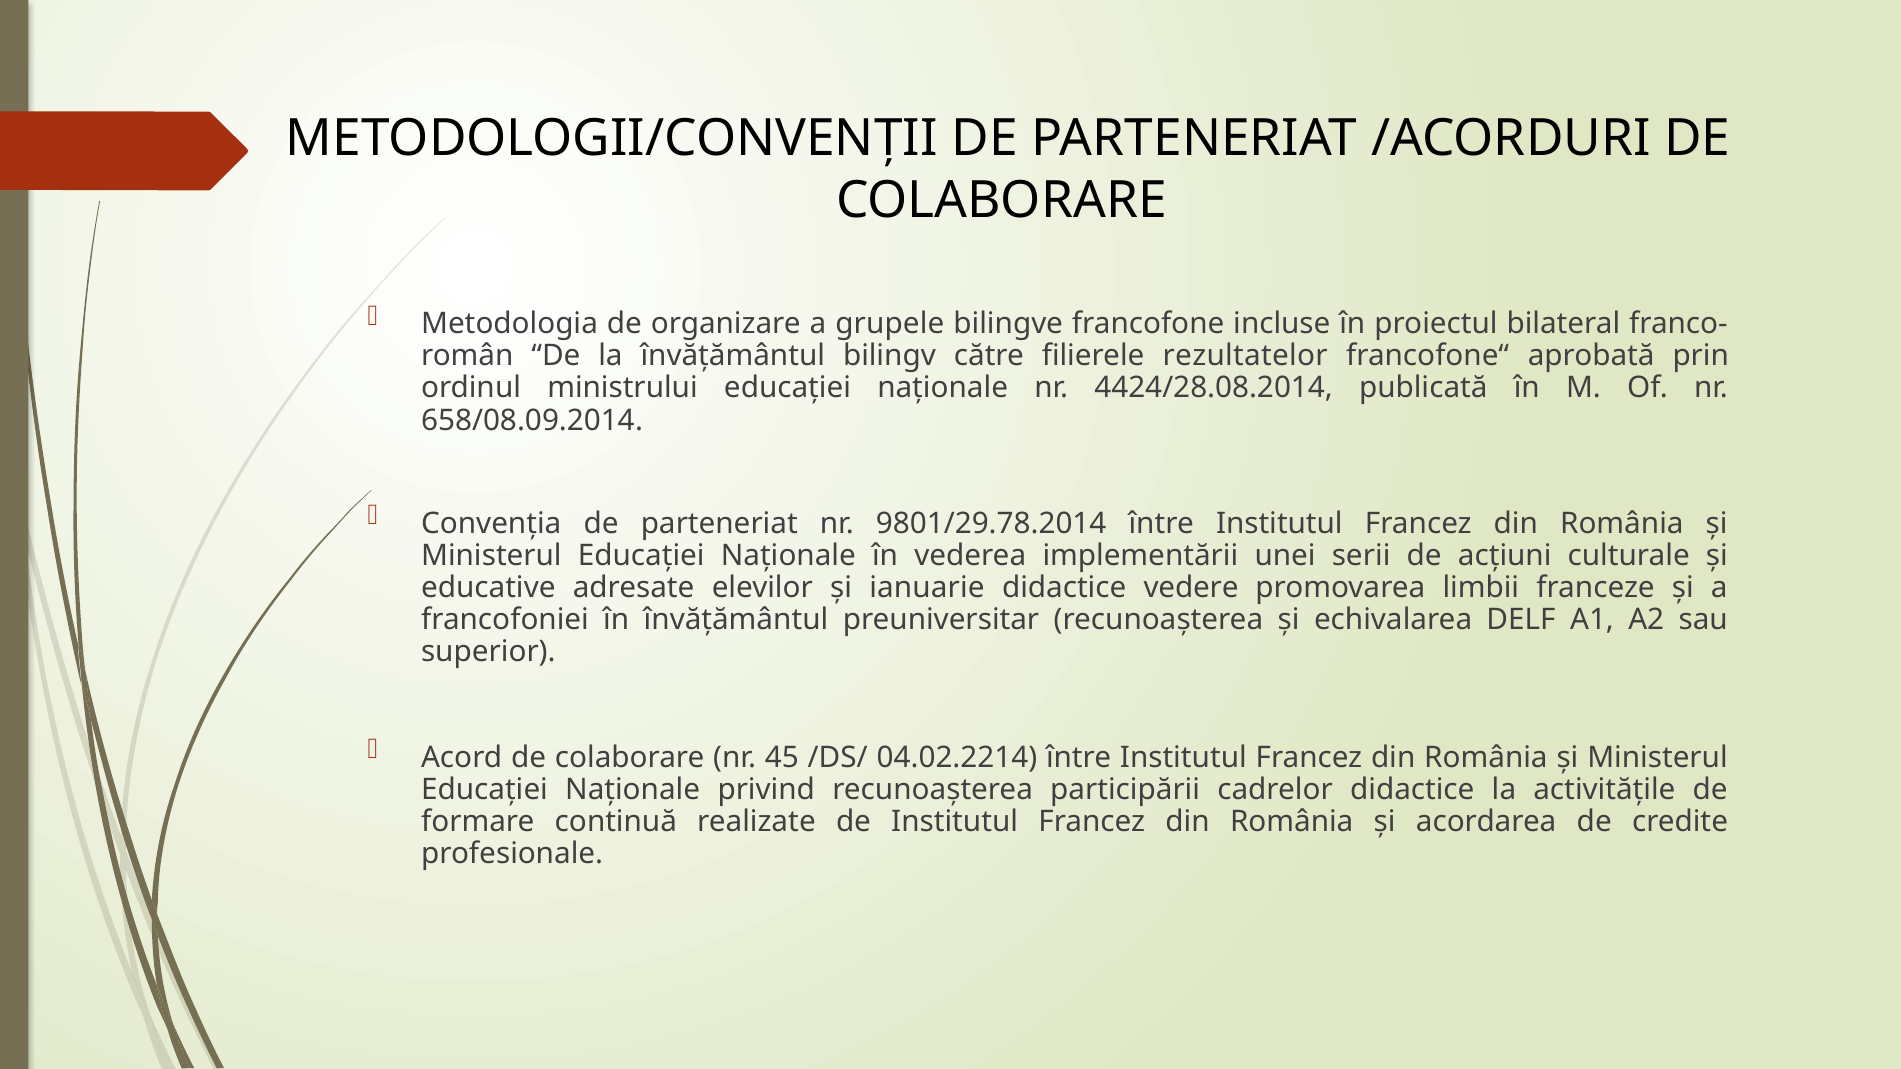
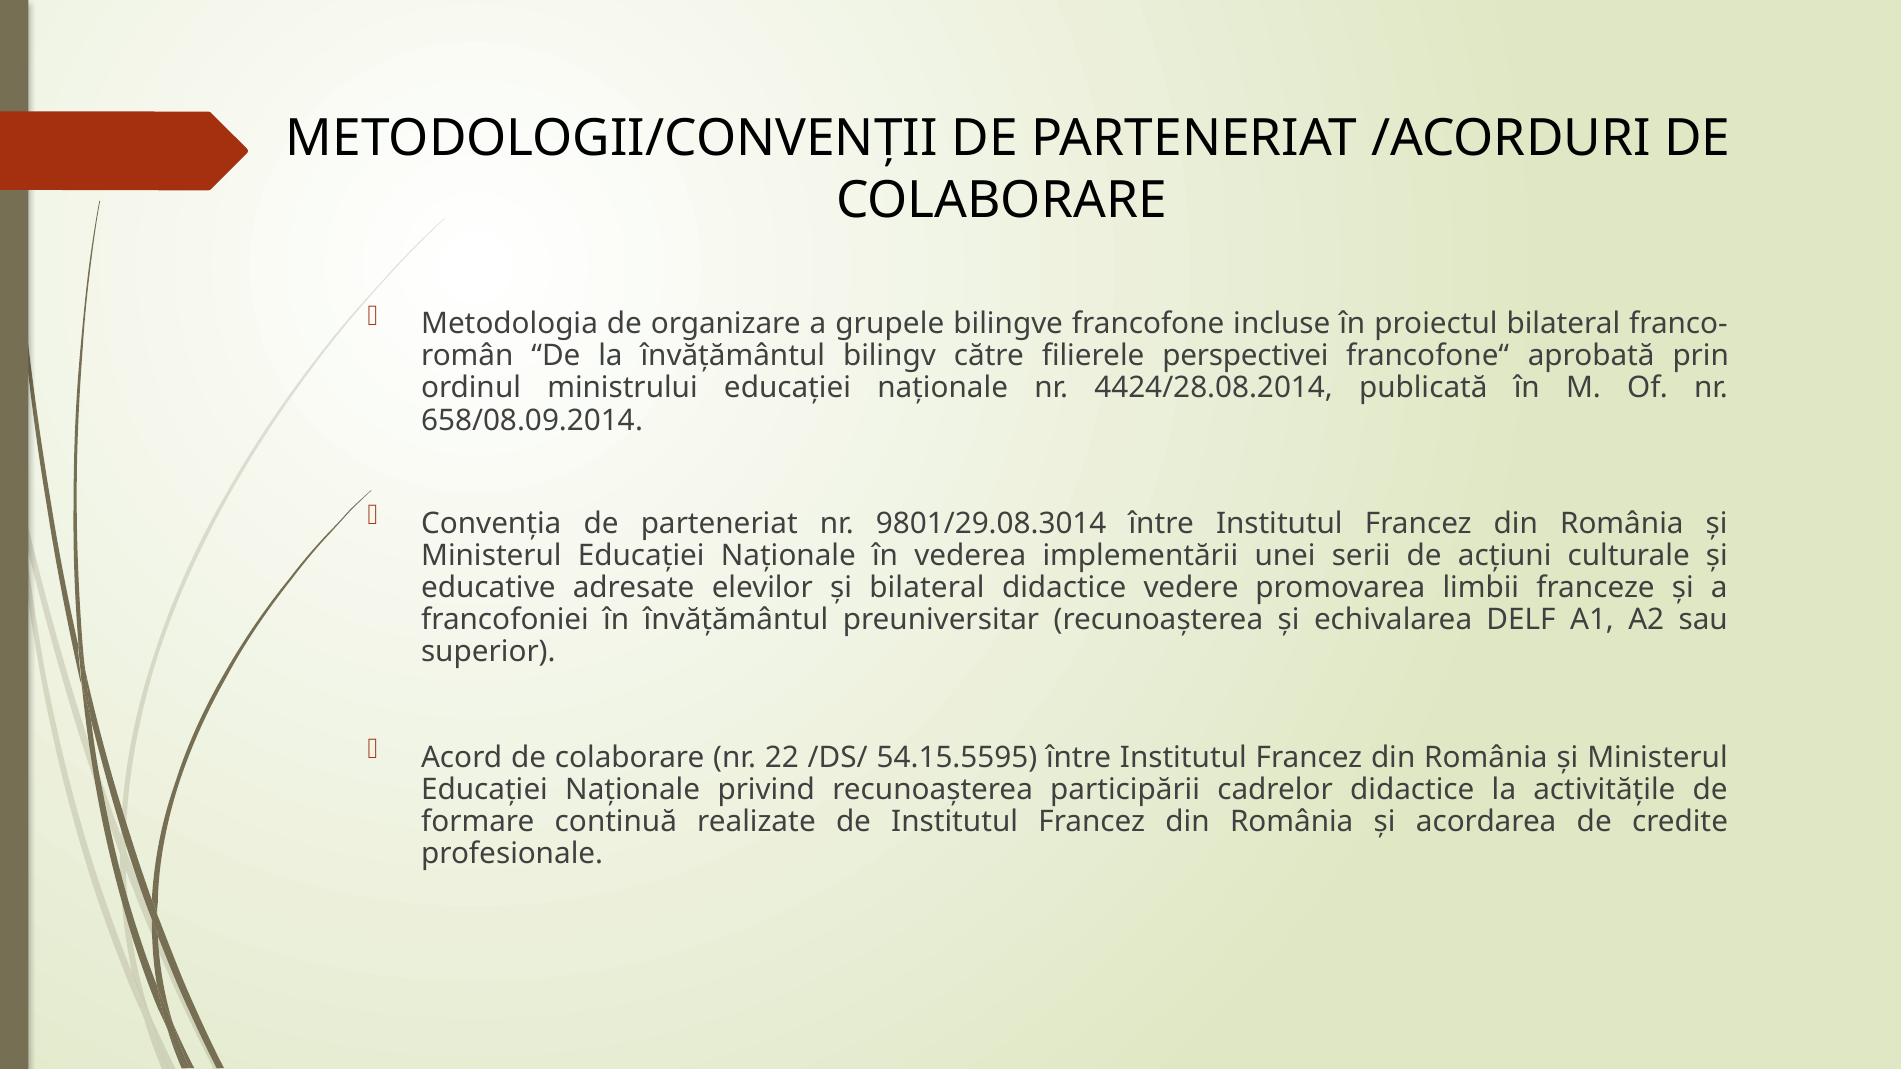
rezultatelor: rezultatelor -> perspectivei (1245, 356)
9801/29.78.2014: 9801/29.78.2014 -> 9801/29.08.3014 (991, 524)
și ianuarie: ianuarie -> bilateral (927, 588)
45: 45 -> 22 (782, 758)
04.02.2214: 04.02.2214 -> 54.15.5595 (957, 758)
